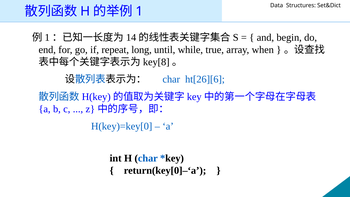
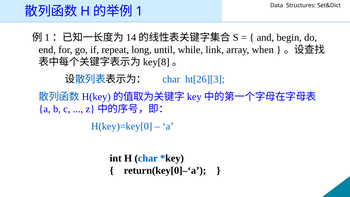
true: true -> link (215, 50)
ht[26][6: ht[26][6 -> ht[26][3 (205, 79)
